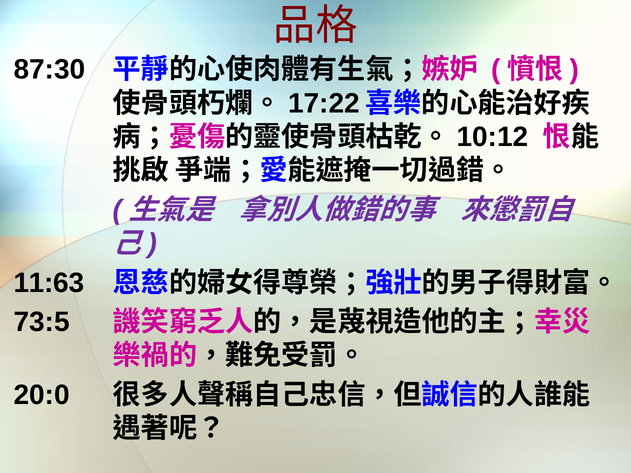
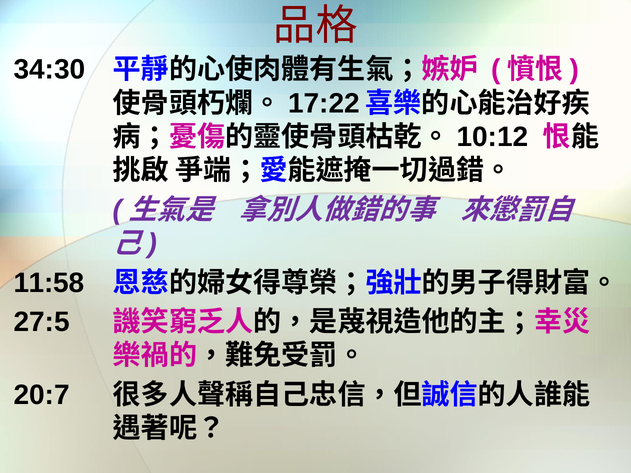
87:30: 87:30 -> 34:30 (50, 70)
11:63: 11:63 -> 11:58 (49, 283)
73:5: 73:5 -> 27:5 (42, 322)
20:0: 20:0 -> 20:7 (42, 395)
